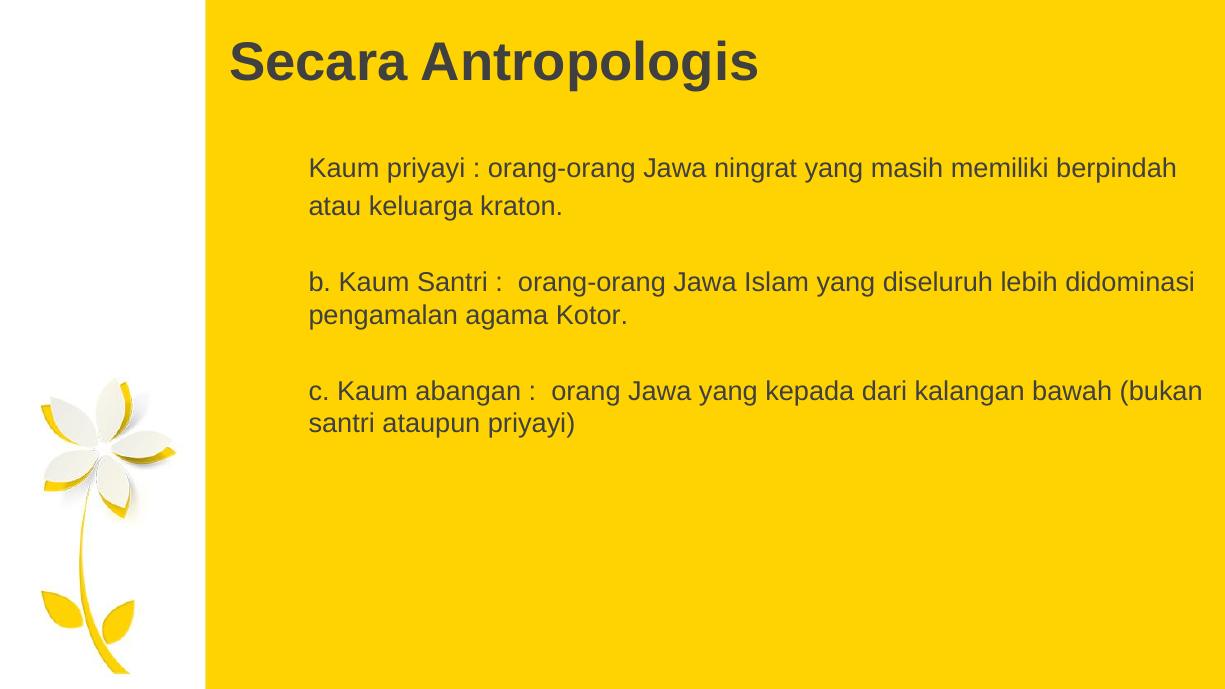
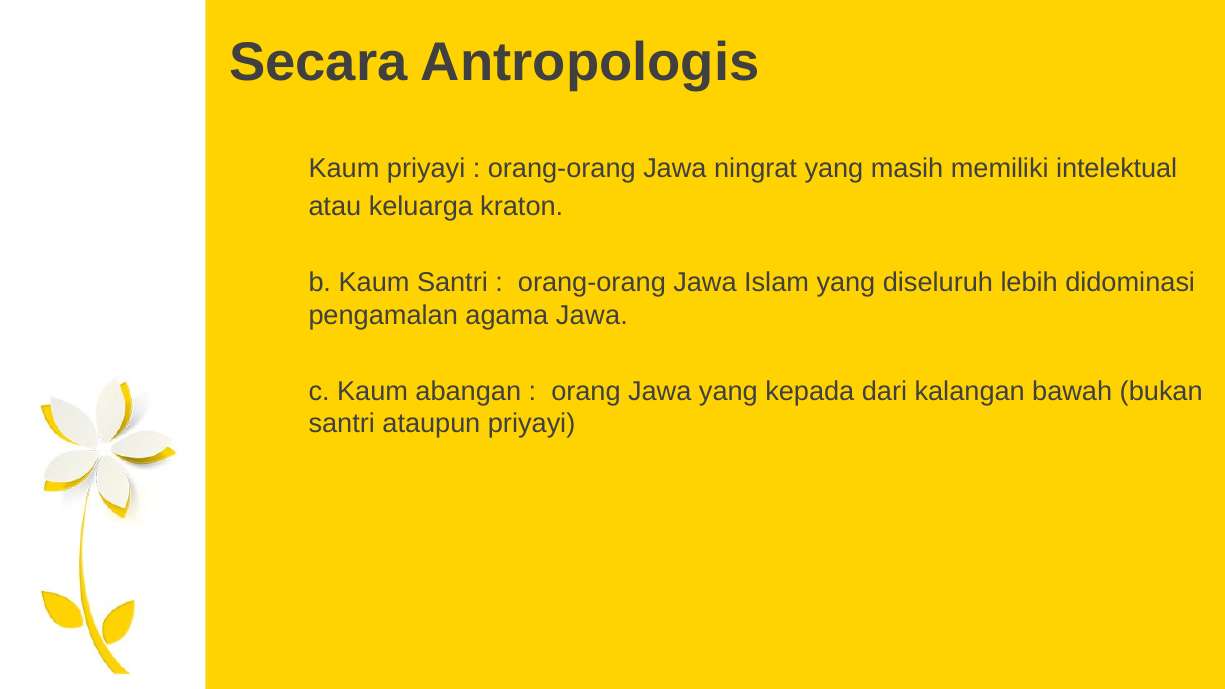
berpindah: berpindah -> intelektual (1117, 168)
agama Kotor: Kotor -> Jawa (592, 315)
